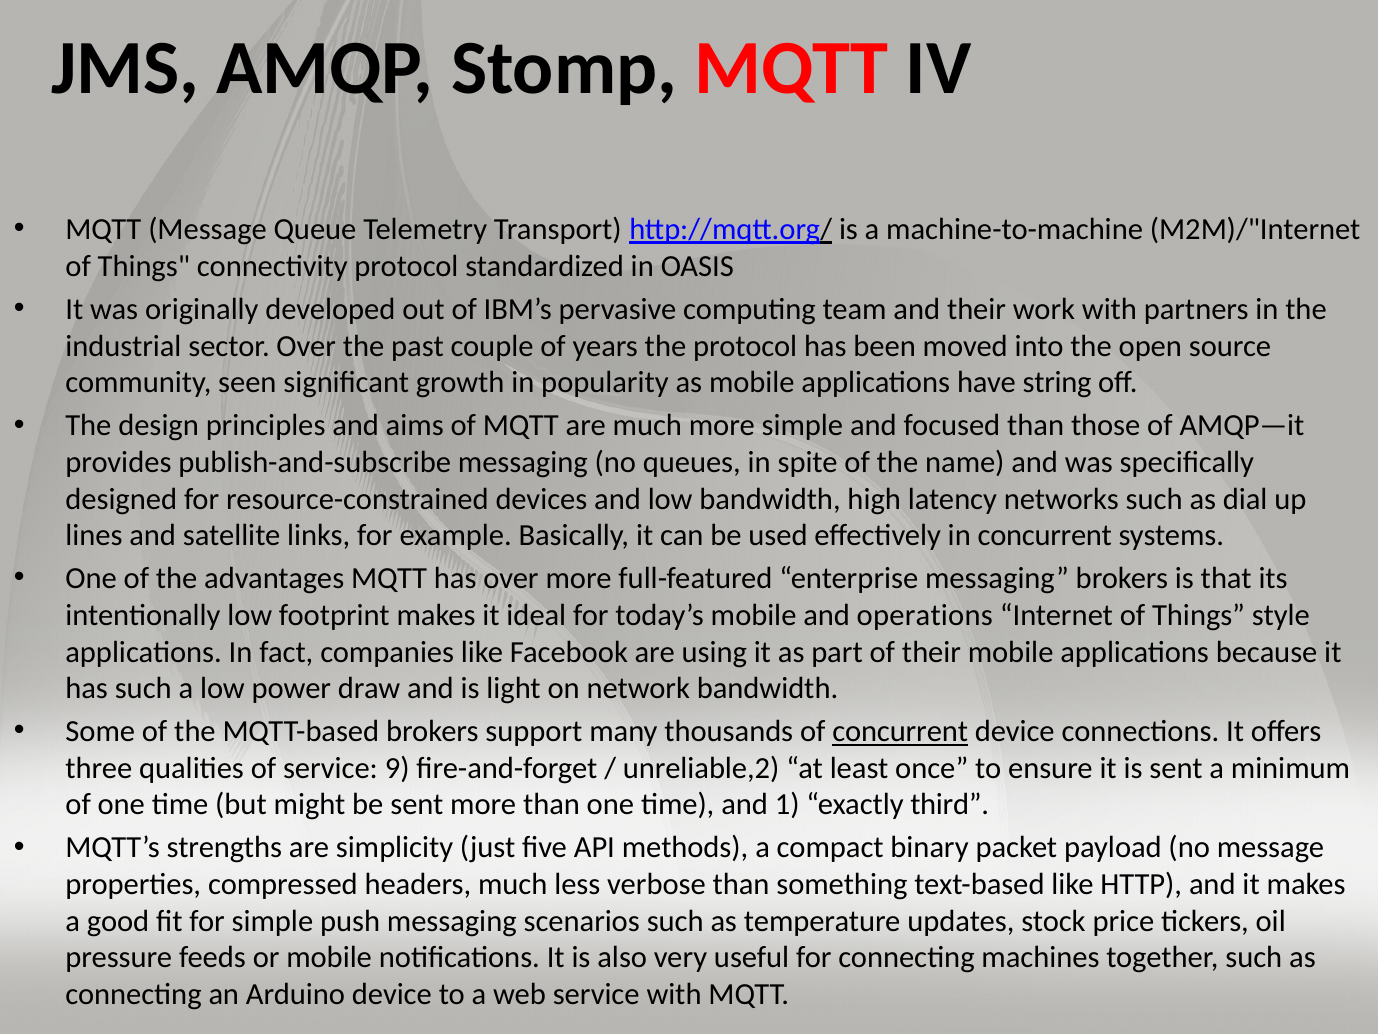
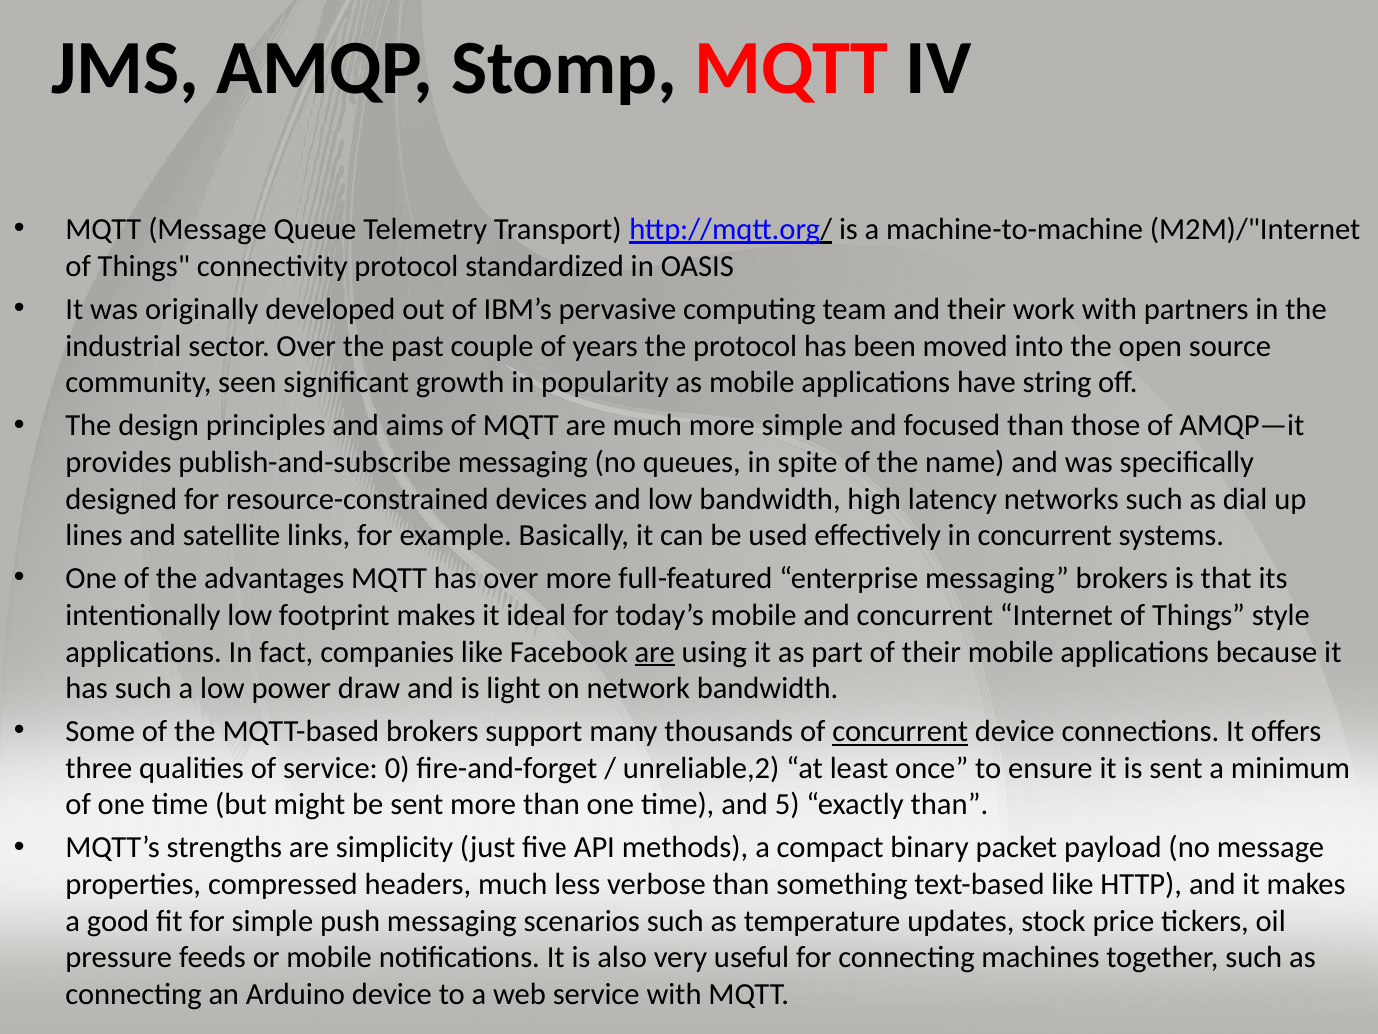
and operations: operations -> concurrent (925, 615)
are underline: none -> present (655, 652)
9: 9 -> 0 (397, 768)
1: 1 -> 5 (787, 804)
exactly third: third -> than (949, 804)
